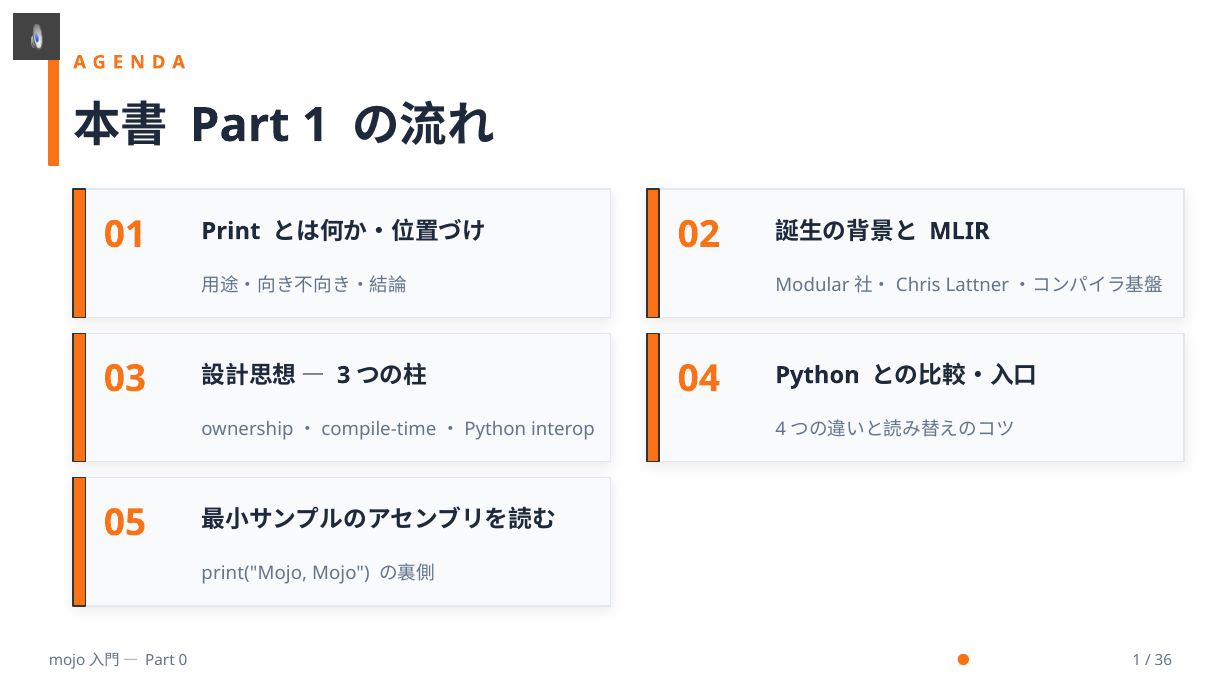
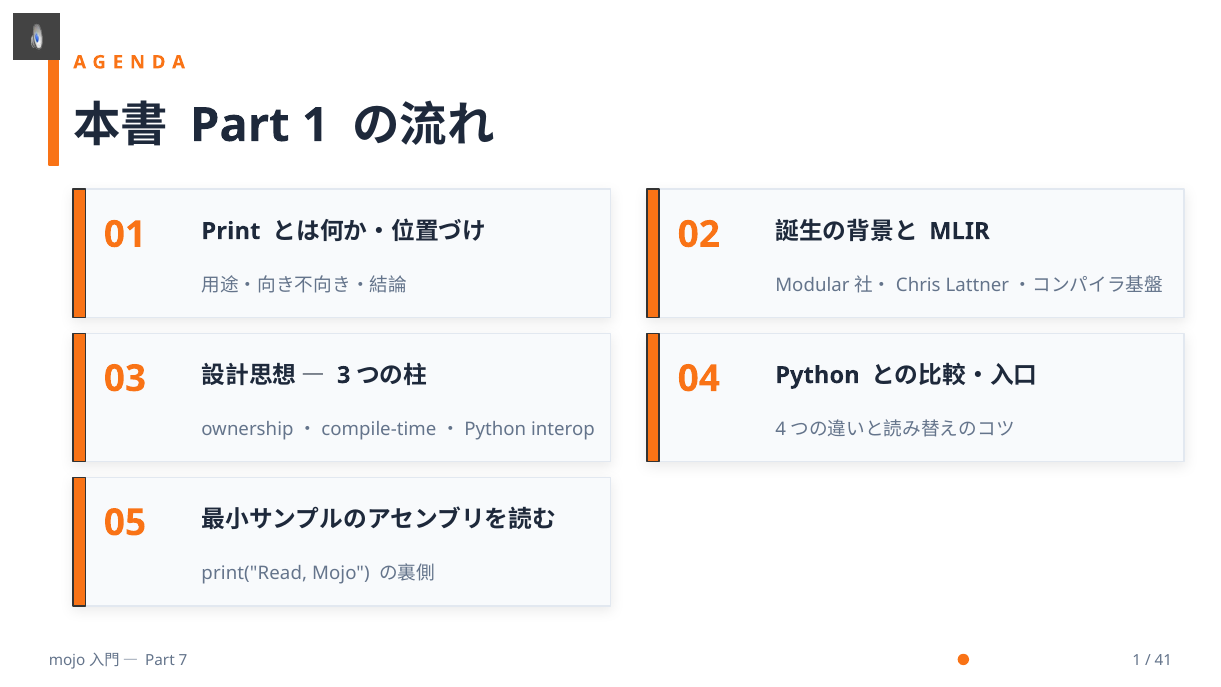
print("Mojo: print("Mojo -> print("Read (254, 573)
0: 0 -> 7 (183, 660)
36: 36 -> 41 (1163, 660)
